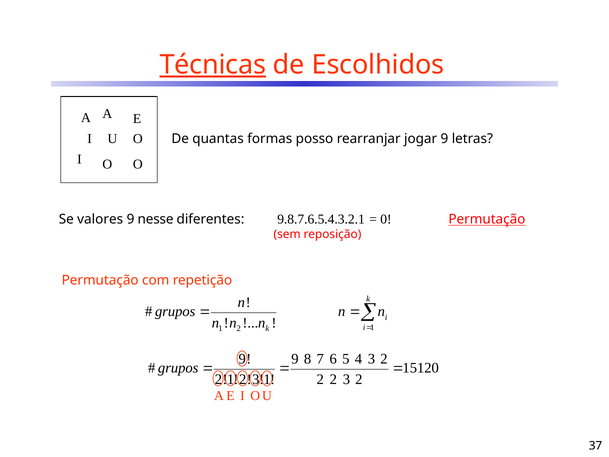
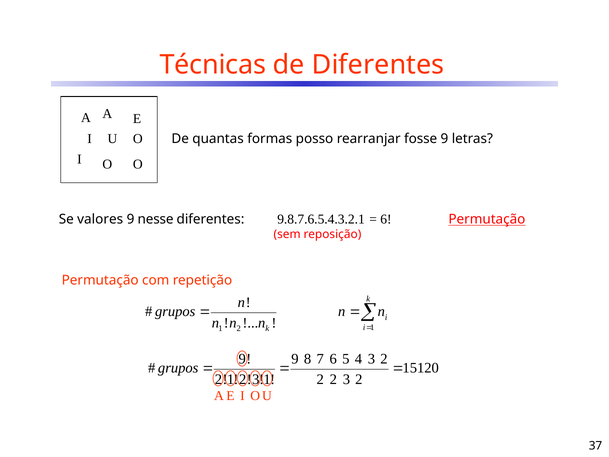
Técnicas underline: present -> none (213, 65)
de Escolhidos: Escolhidos -> Diferentes (378, 65)
jogar: jogar -> fosse (421, 139)
0: 0 -> 6 (386, 219)
